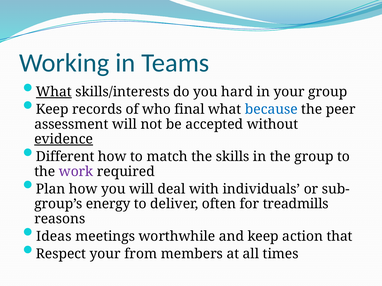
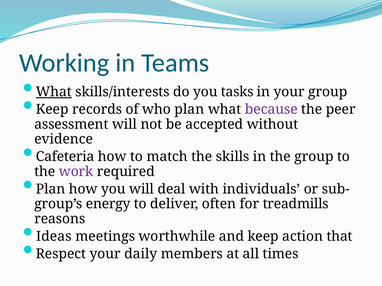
hard: hard -> tasks (237, 92)
who final: final -> plan (189, 110)
because colour: blue -> purple (271, 110)
evidence underline: present -> none (64, 139)
Different: Different -> Cafeteria (65, 157)
from: from -> daily (141, 254)
